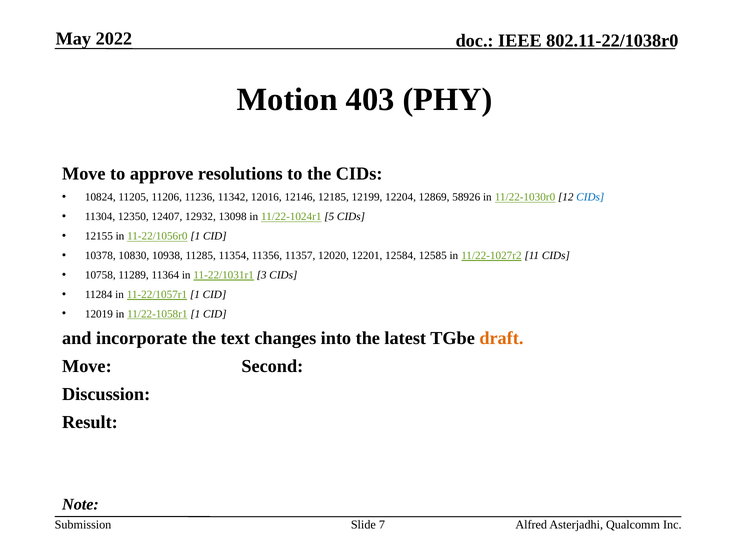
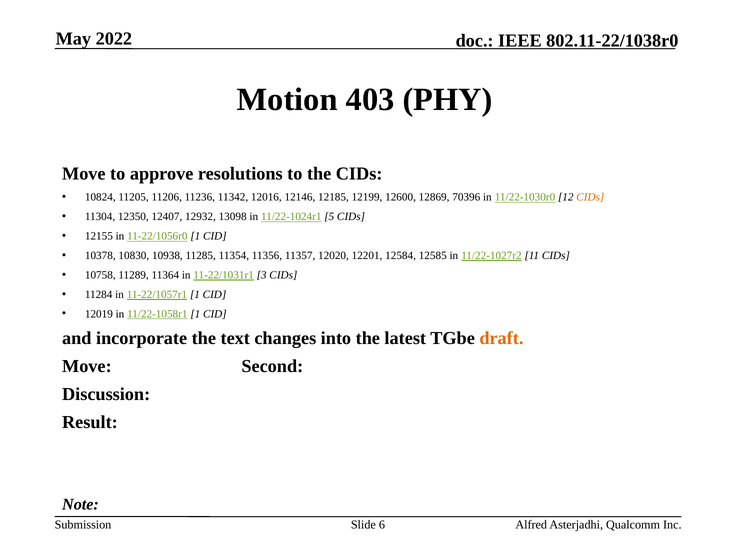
12204: 12204 -> 12600 (401, 197)
58926: 58926 -> 70396 (466, 197)
CIDs colour: blue -> orange (590, 197)
7: 7 -> 6 (382, 525)
